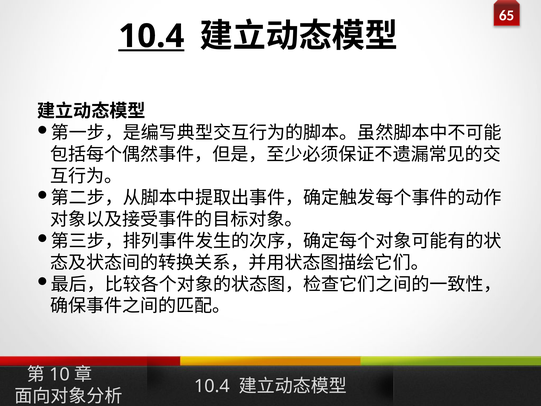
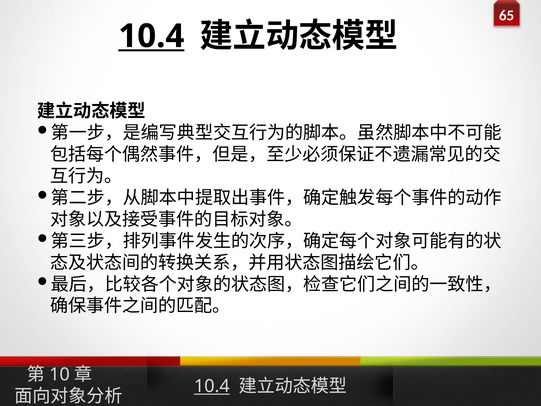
10.4 underline: none -> present (212, 386)
